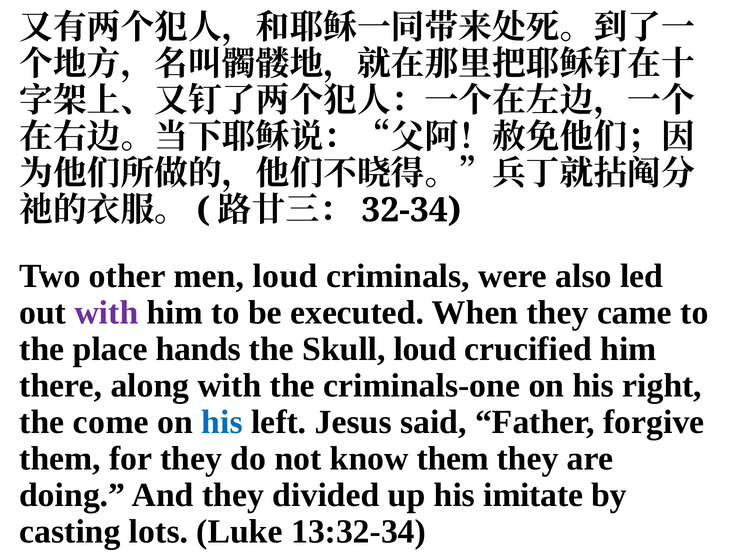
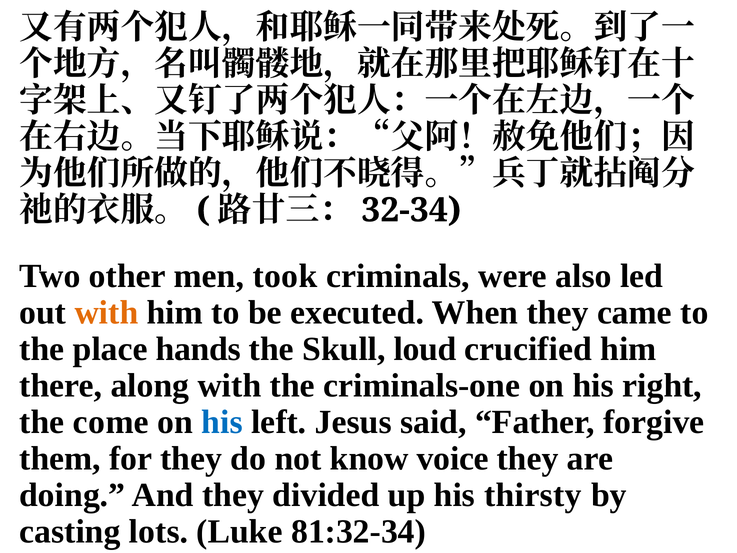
men loud: loud -> took (285, 276)
with colour: purple -> orange (106, 312)
know them: them -> voice (453, 458)
imitate: imitate -> thirsty (533, 495)
13:32-34: 13:32-34 -> 81:32-34 (359, 531)
